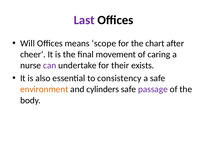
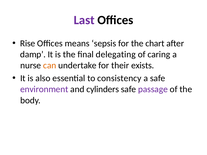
Will: Will -> Rise (28, 43)
scope: scope -> sepsis (104, 43)
cheer: cheer -> damp (33, 54)
movement: movement -> delegating (116, 54)
can colour: purple -> orange (50, 66)
environment colour: orange -> purple (44, 89)
